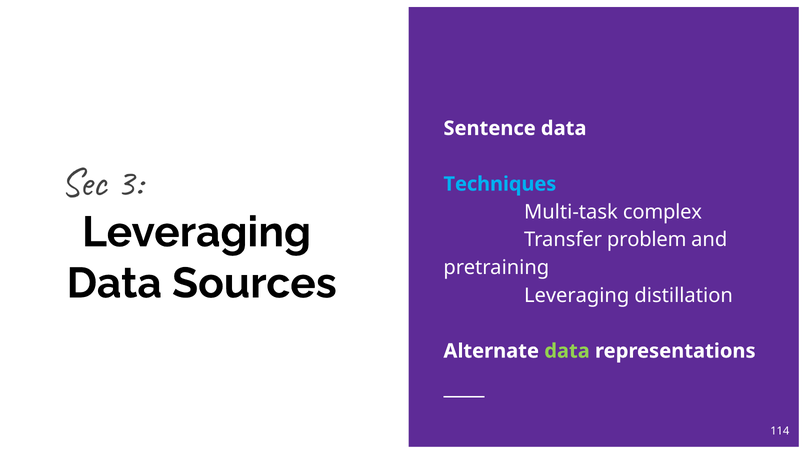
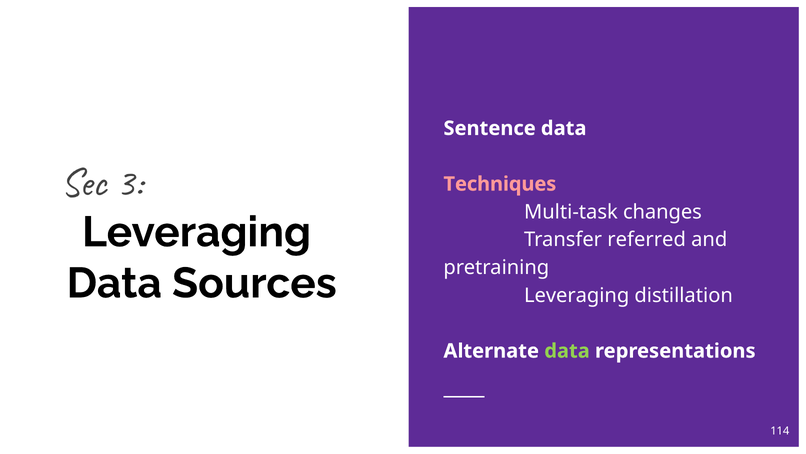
Techniques colour: light blue -> pink (500, 184)
complex: complex -> changes (662, 212)
problem: problem -> referred (647, 239)
